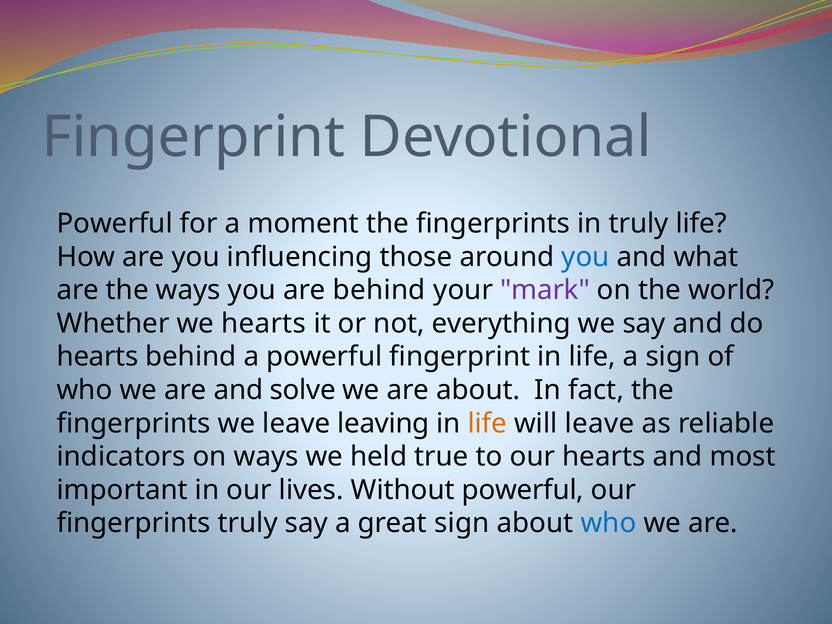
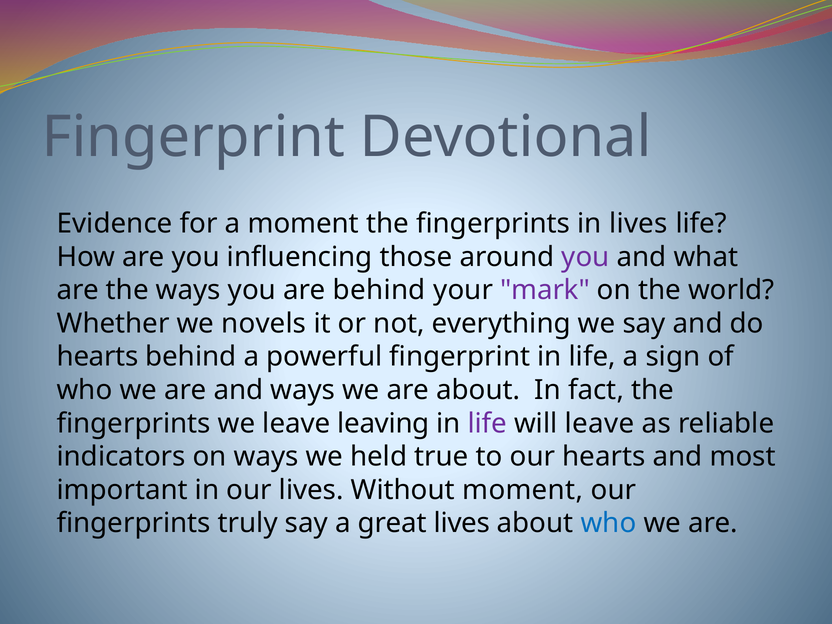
Powerful: Powerful -> Evidence (115, 224)
in truly: truly -> lives (638, 224)
you colour: blue -> purple (585, 257)
we hearts: hearts -> novels (264, 324)
and solve: solve -> ways (303, 390)
life colour: orange -> purple (487, 423)
Without powerful: powerful -> moment (523, 490)
great sign: sign -> lives (462, 523)
